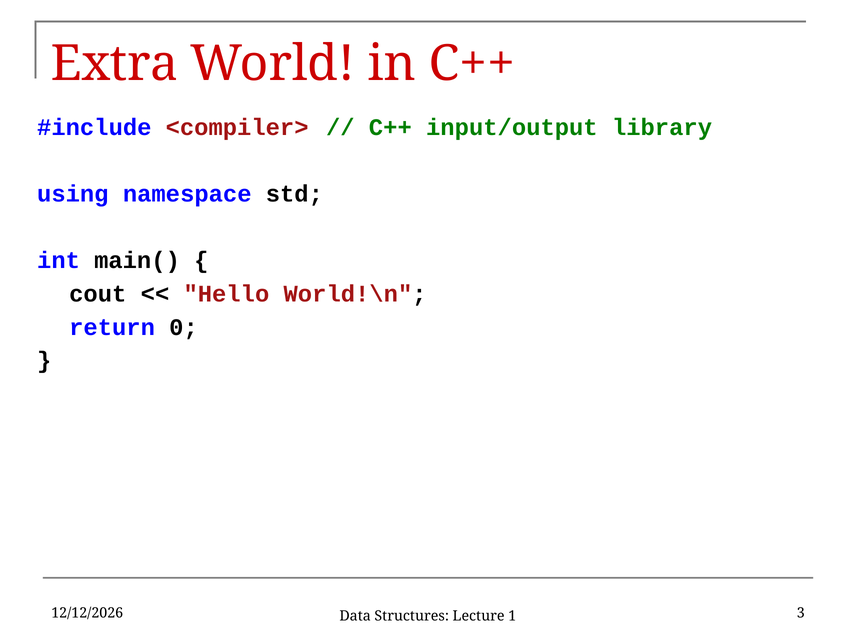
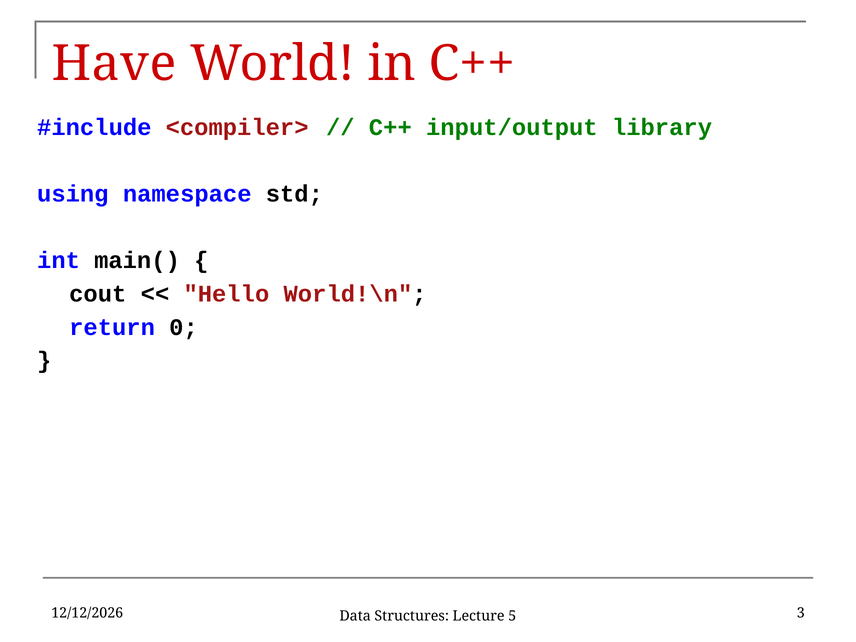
Extra: Extra -> Have (114, 64)
1: 1 -> 5 (512, 616)
